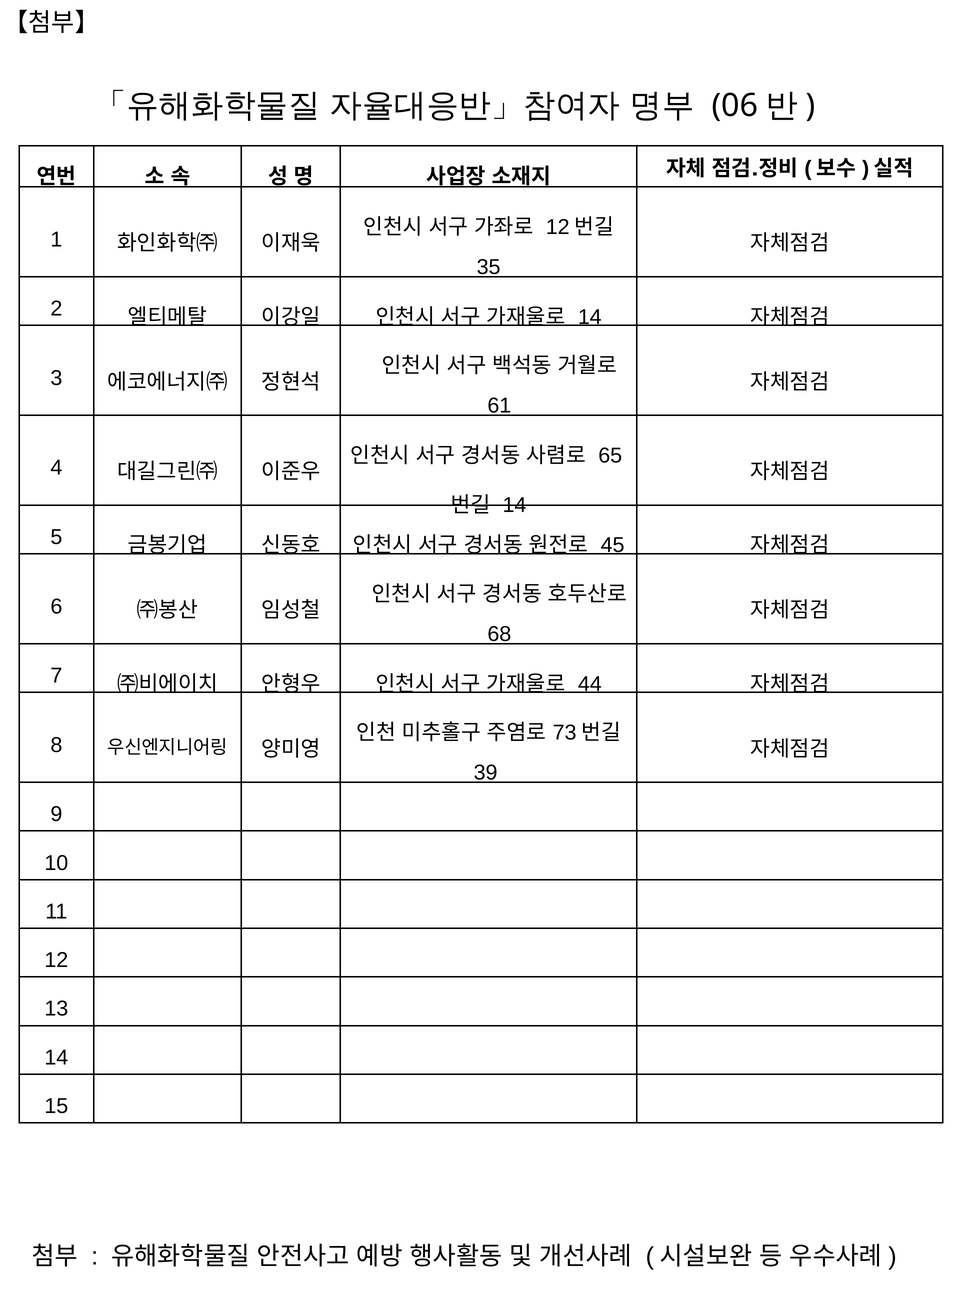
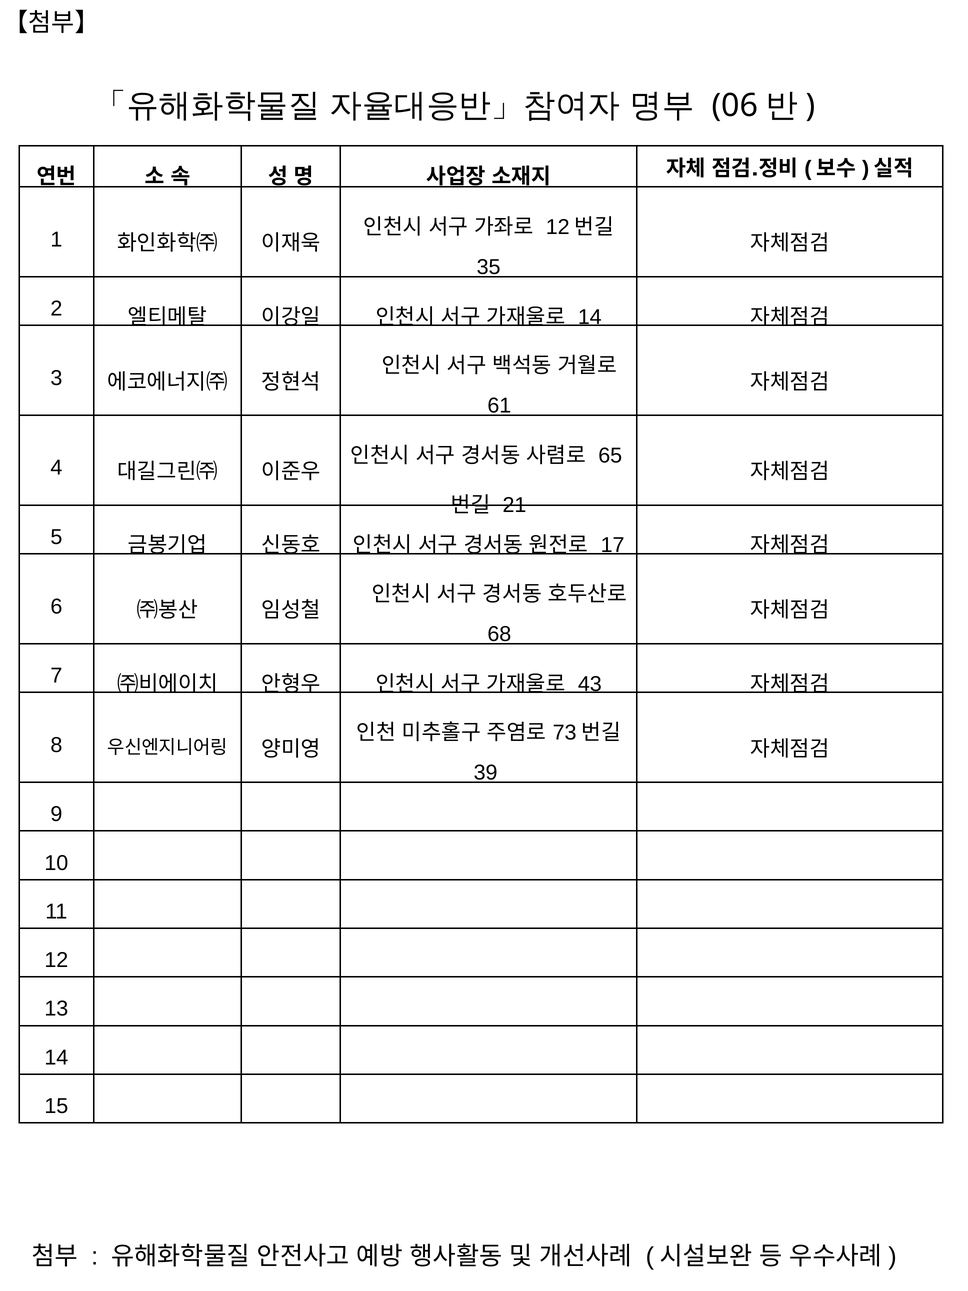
14: 14 -> 21 (515, 505)
45: 45 -> 17 (613, 545)
44: 44 -> 43 (590, 684)
